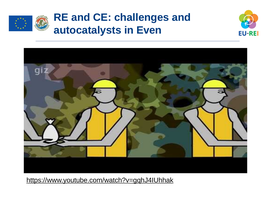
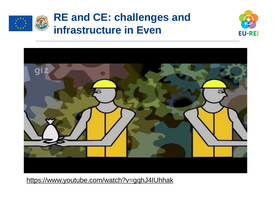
autocatalysts: autocatalysts -> infrastructure (88, 30)
